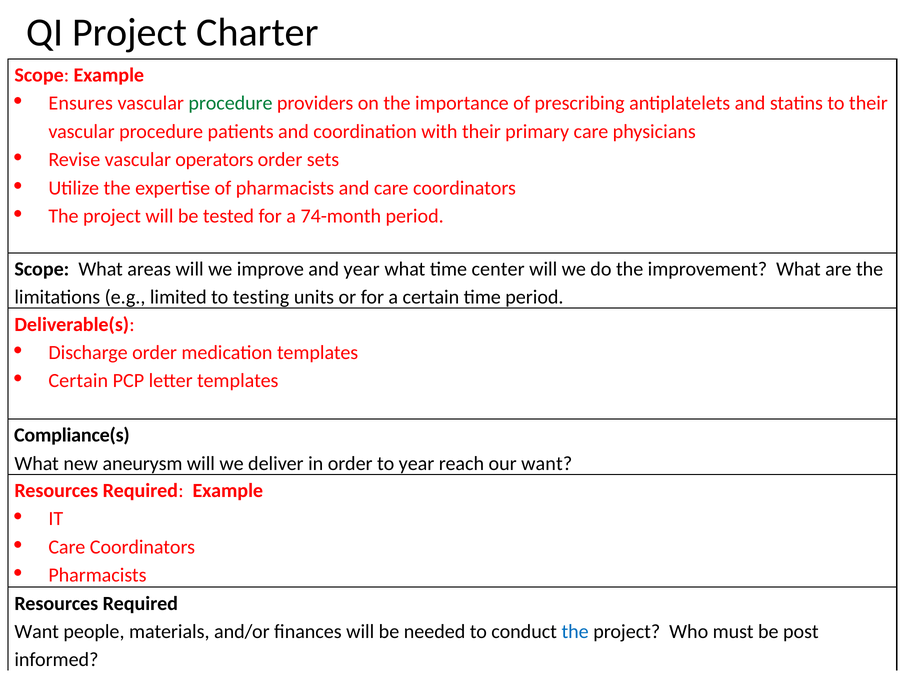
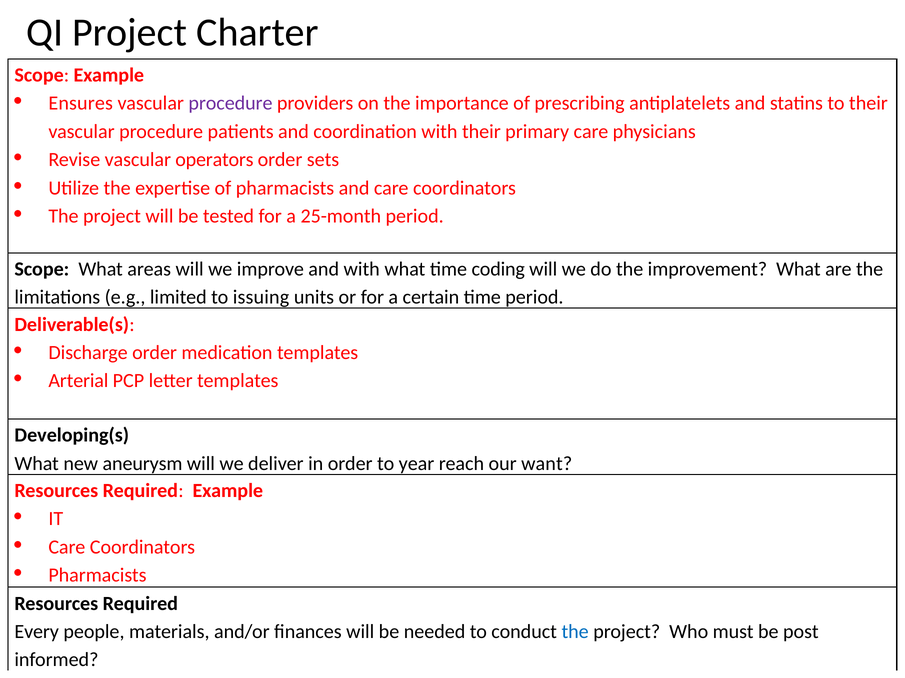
procedure colour: green -> purple (230, 103)
74-month: 74-month -> 25-month (341, 216)
and year: year -> with (362, 269)
center: center -> coding (498, 269)
testing: testing -> issuing (261, 298)
Certain: Certain -> Arterial (78, 381)
Compliance(s: Compliance(s -> Developing(s (72, 436)
Want: Want -> Every (37, 632)
